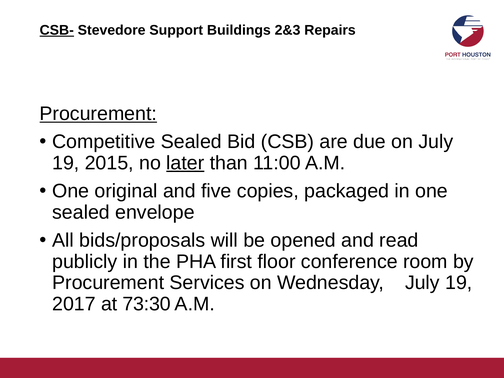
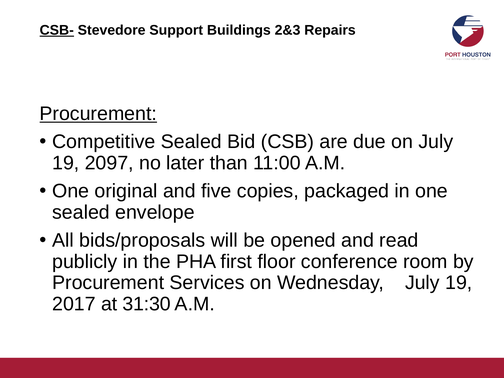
2015: 2015 -> 2097 (109, 163)
later underline: present -> none (185, 163)
73:30: 73:30 -> 31:30 (147, 304)
